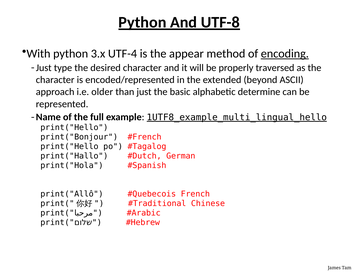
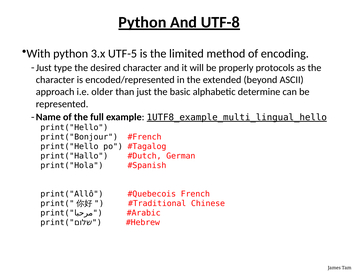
UTF-4: UTF-4 -> UTF-5 (123, 54)
appear: appear -> limited (186, 54)
encoding underline: present -> none (285, 54)
traversed: traversed -> protocols (275, 68)
